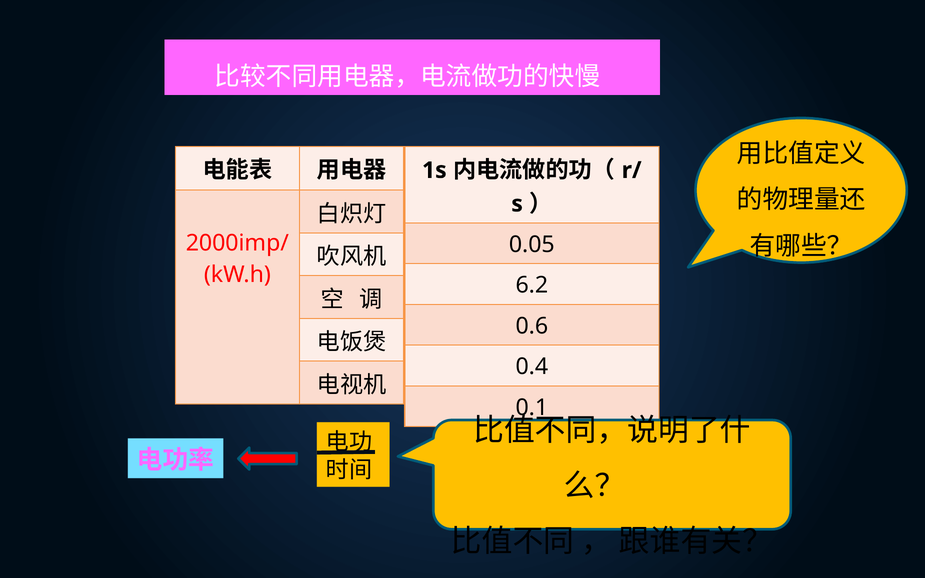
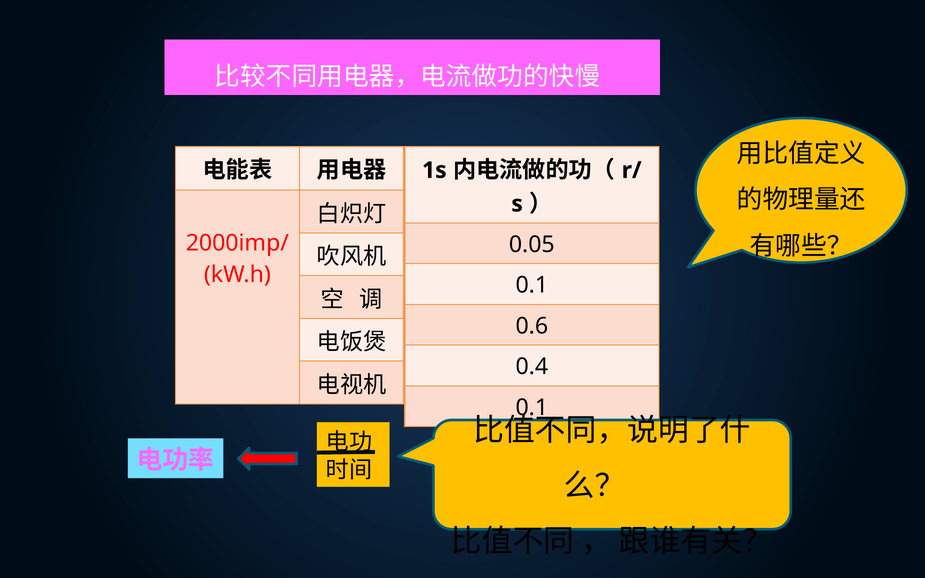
6.2: 6.2 -> 0.1 (532, 285)
